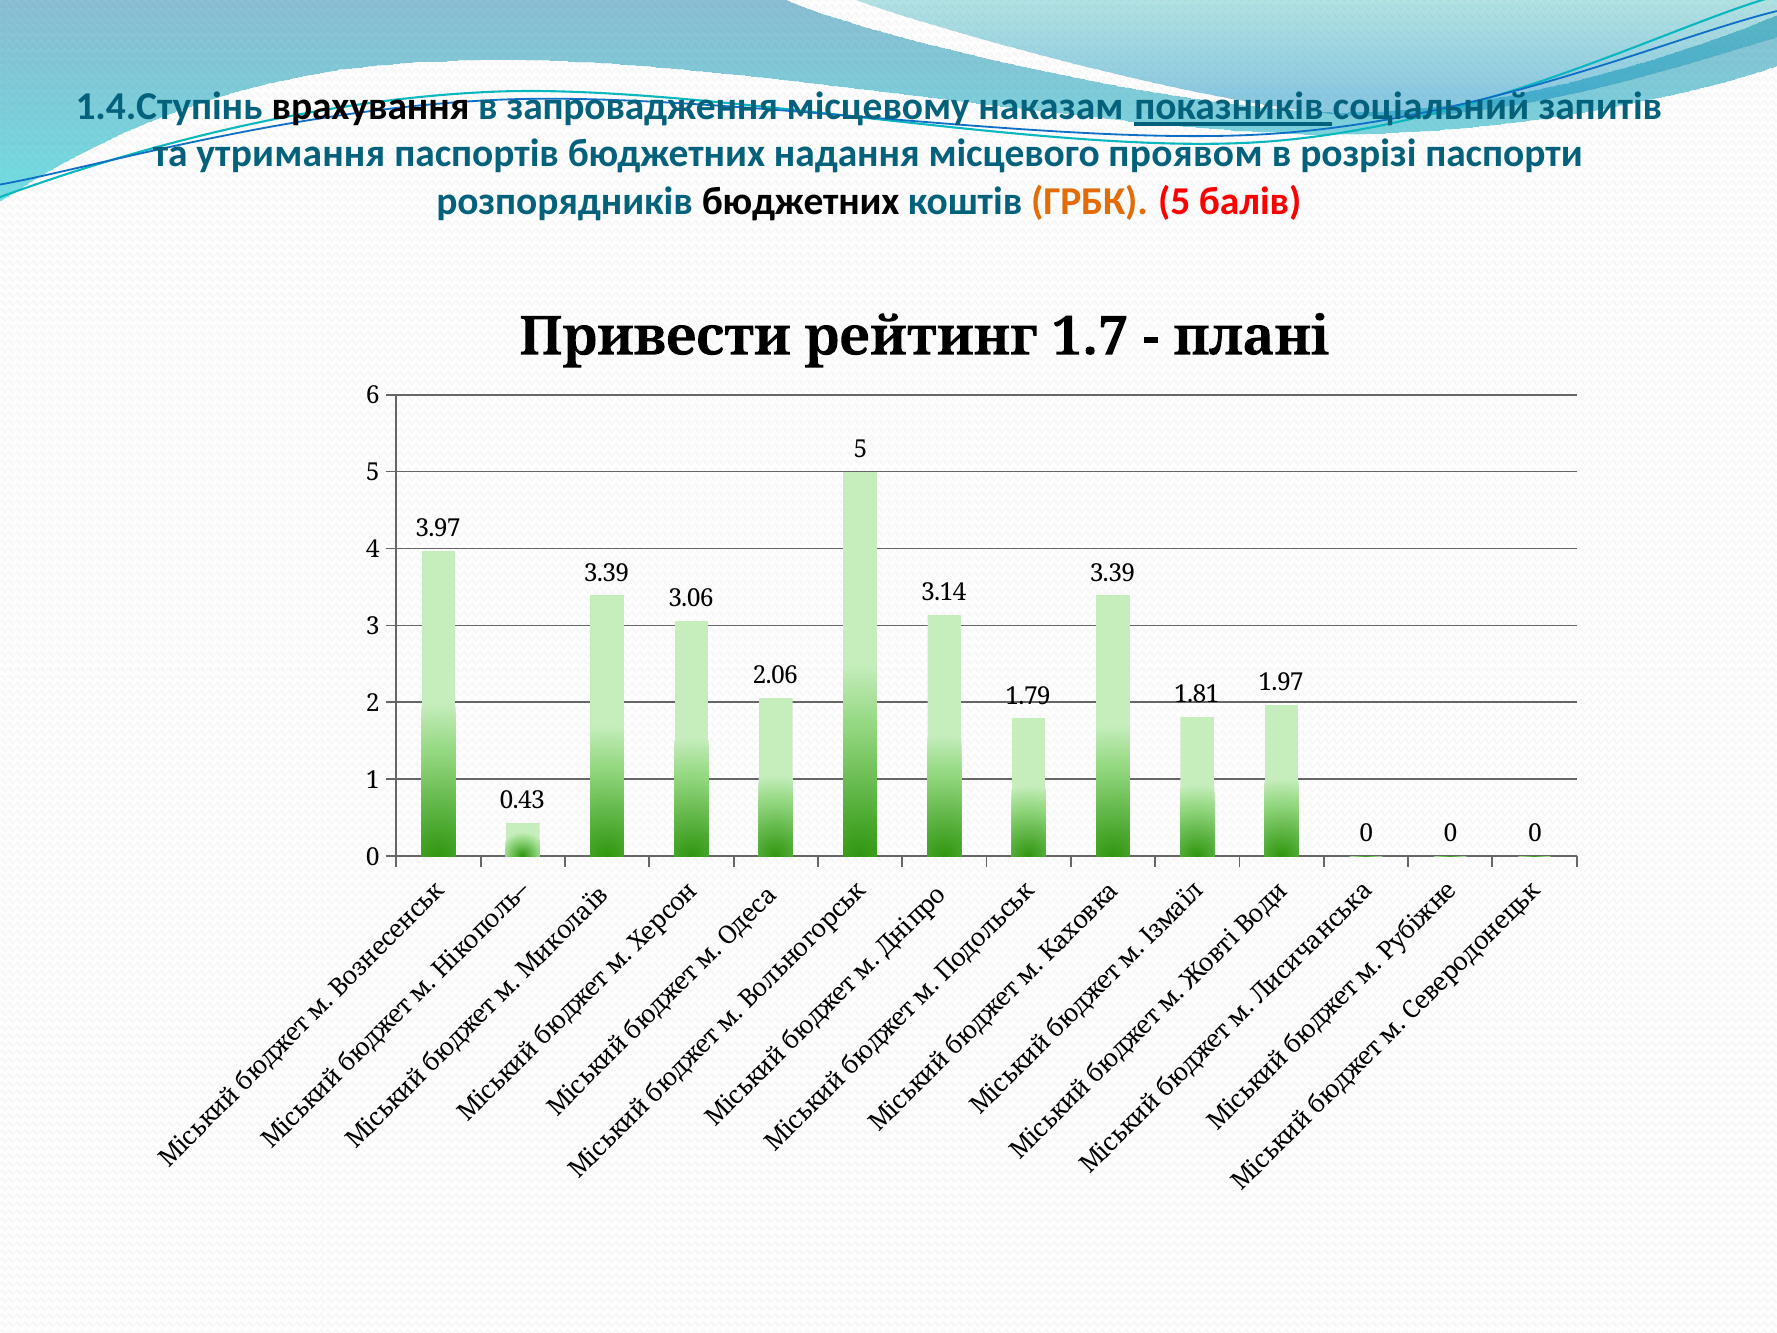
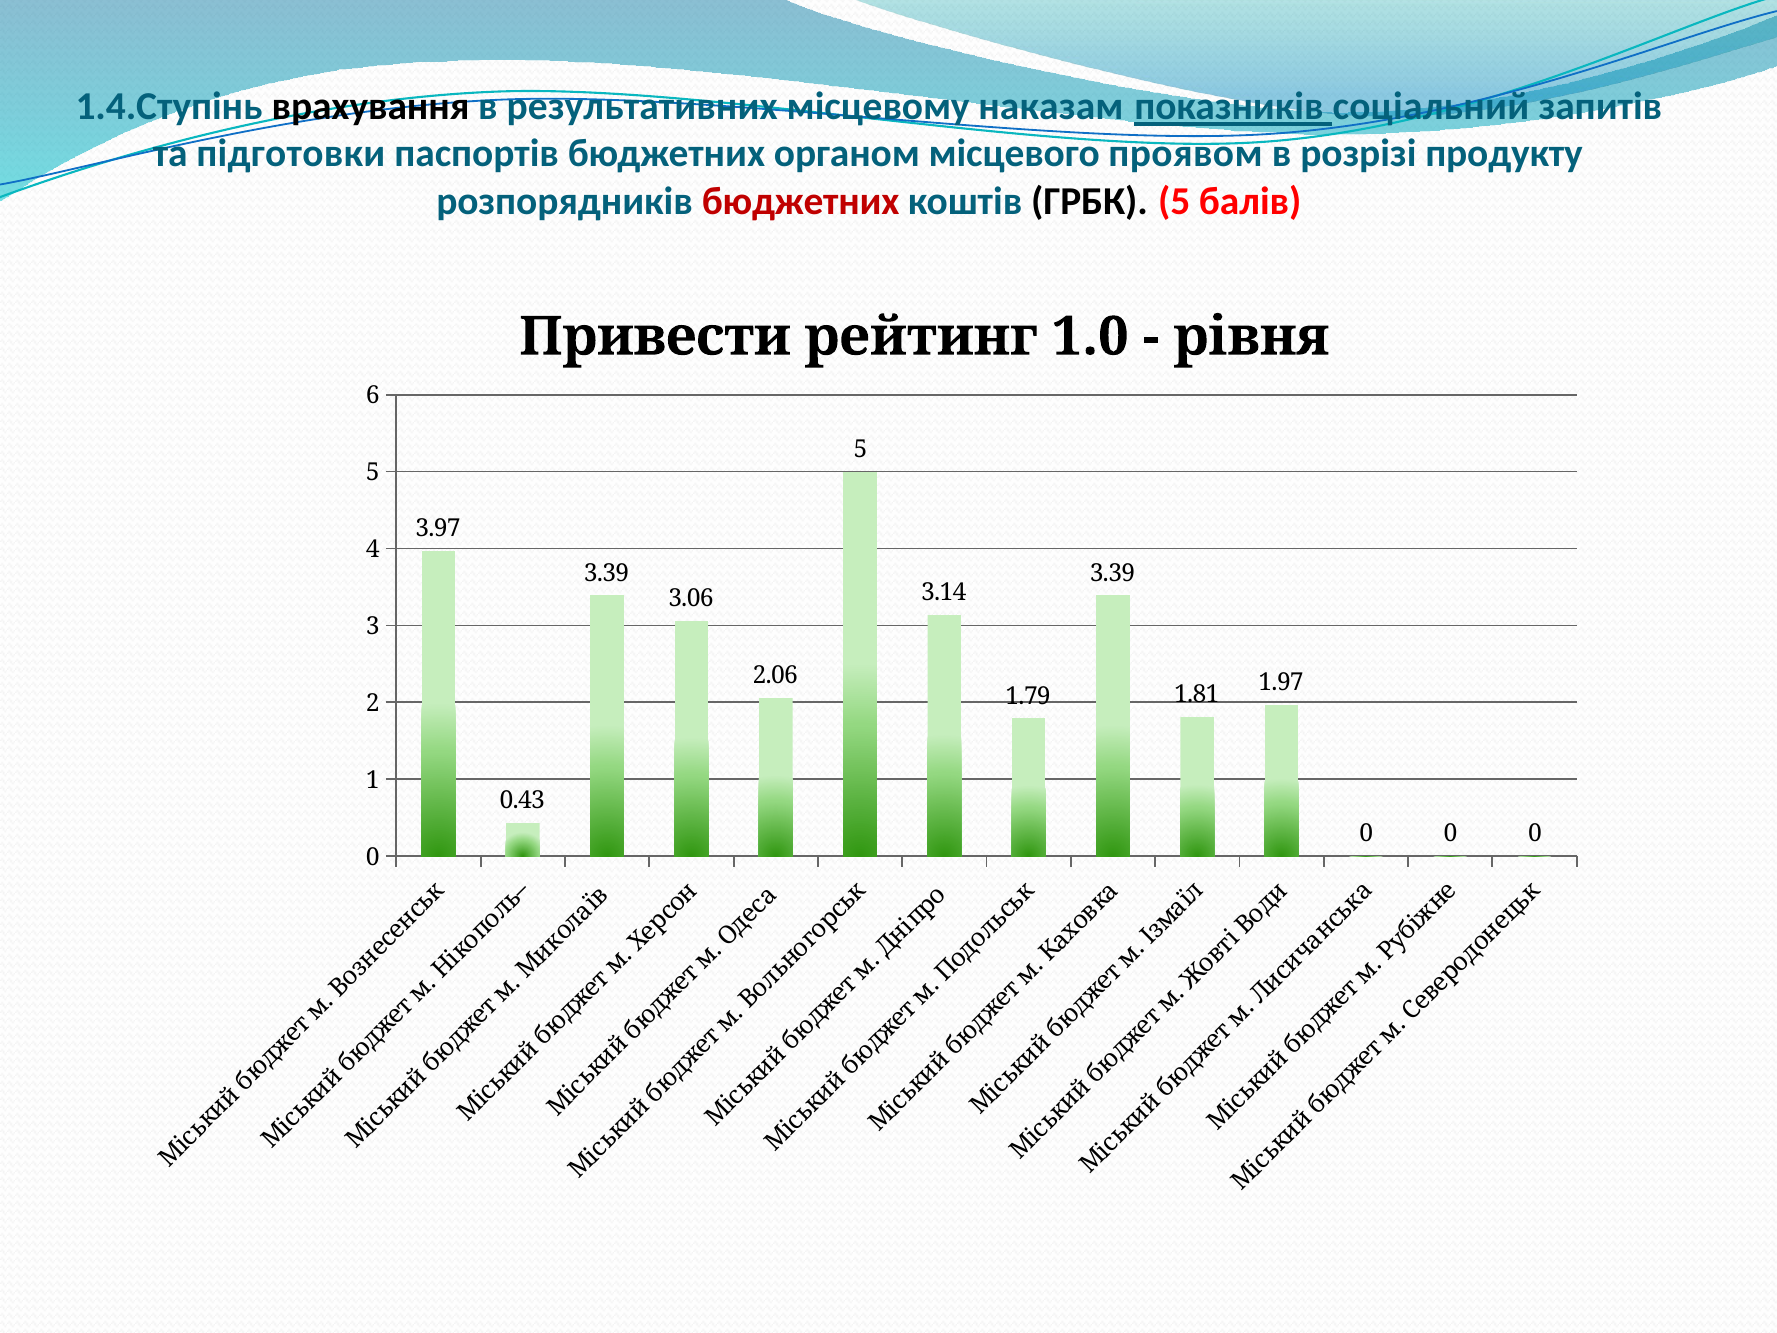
запровадження: запровадження -> результативних (642, 106)
утримання: утримання -> підготовки (291, 154)
надання: надання -> органом (847, 154)
паспорти: паспорти -> продукту (1504, 154)
бюджетних colour: black -> red (801, 201)
ГРБК colour: orange -> black (1090, 201)
1.7: 1.7 -> 1.0 (1090, 337)
плані: плані -> рівня (1251, 337)
